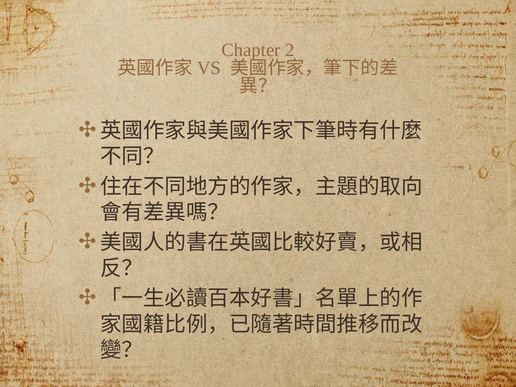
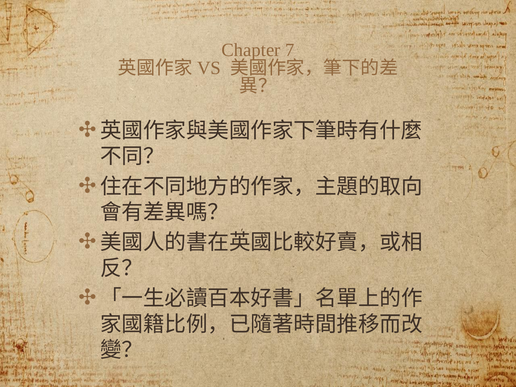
2: 2 -> 7 (290, 50)
